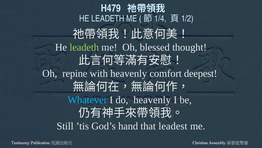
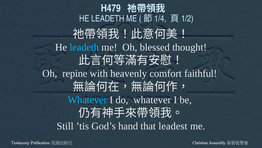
leadeth colour: light green -> light blue (84, 47)
deepest: deepest -> faithful (201, 73)
do heavenly: heavenly -> whatever (152, 99)
